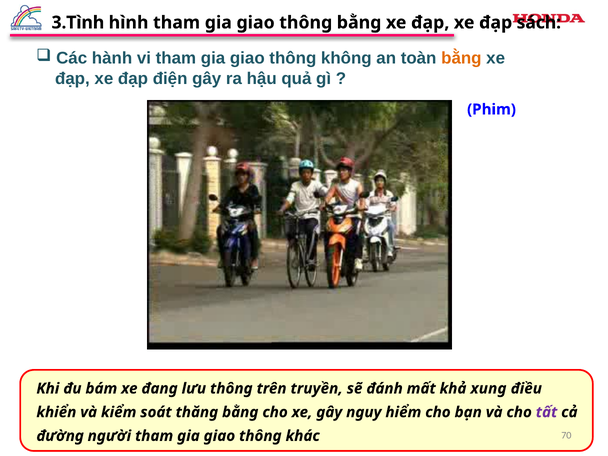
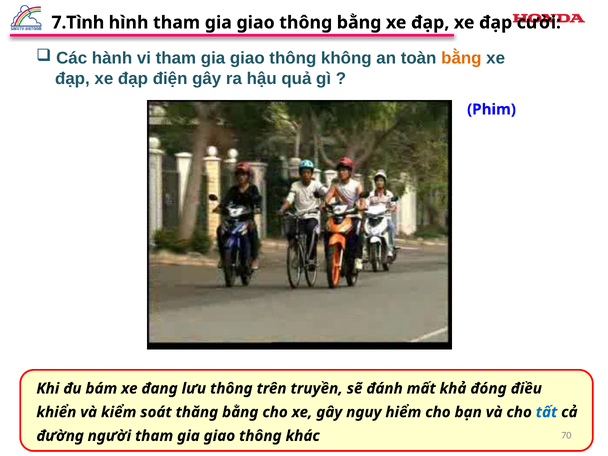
3.Tình: 3.Tình -> 7.Tình (78, 23)
sách: sách -> cười (539, 23)
xung: xung -> đóng (489, 389)
tất colour: purple -> blue (547, 412)
